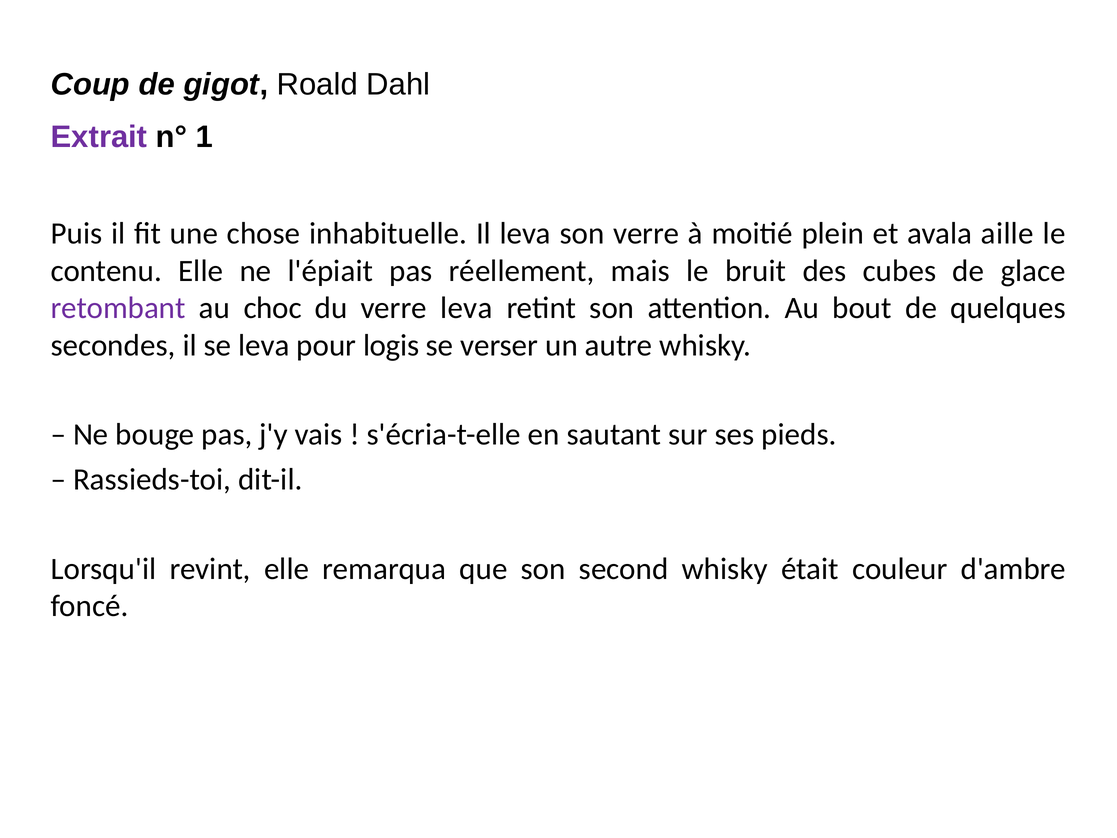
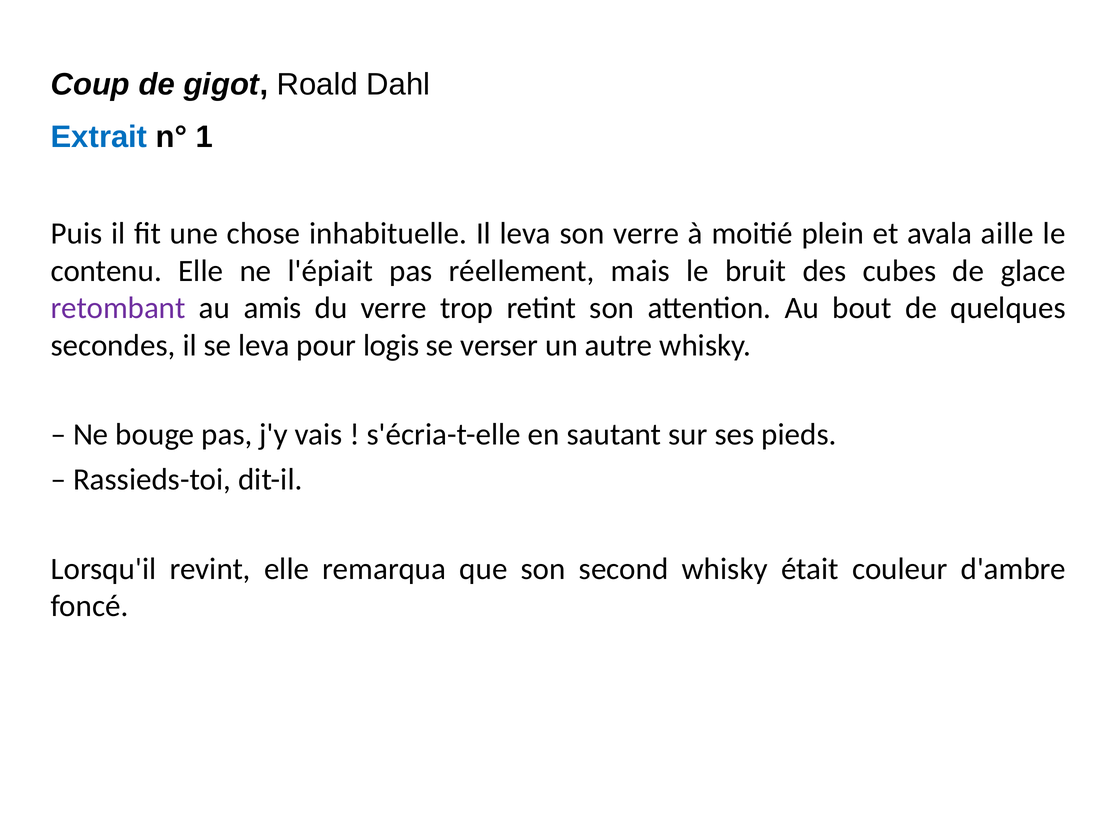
Extrait colour: purple -> blue (99, 137)
choc: choc -> amis (273, 308)
verre leva: leva -> trop (467, 308)
